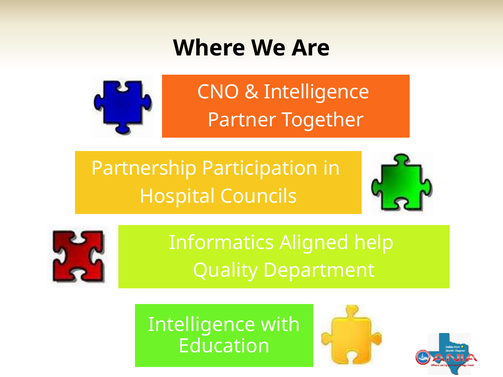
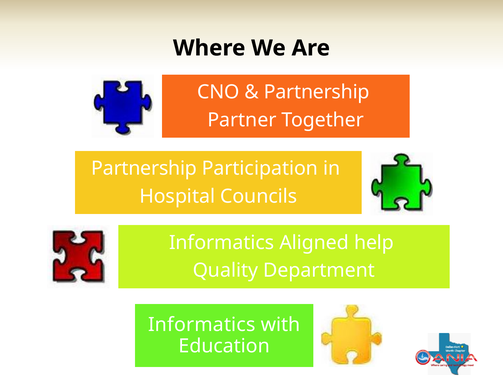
Intelligence: Intelligence -> Partnership (317, 92)
Intelligence: Intelligence -> Informatics (202, 325)
